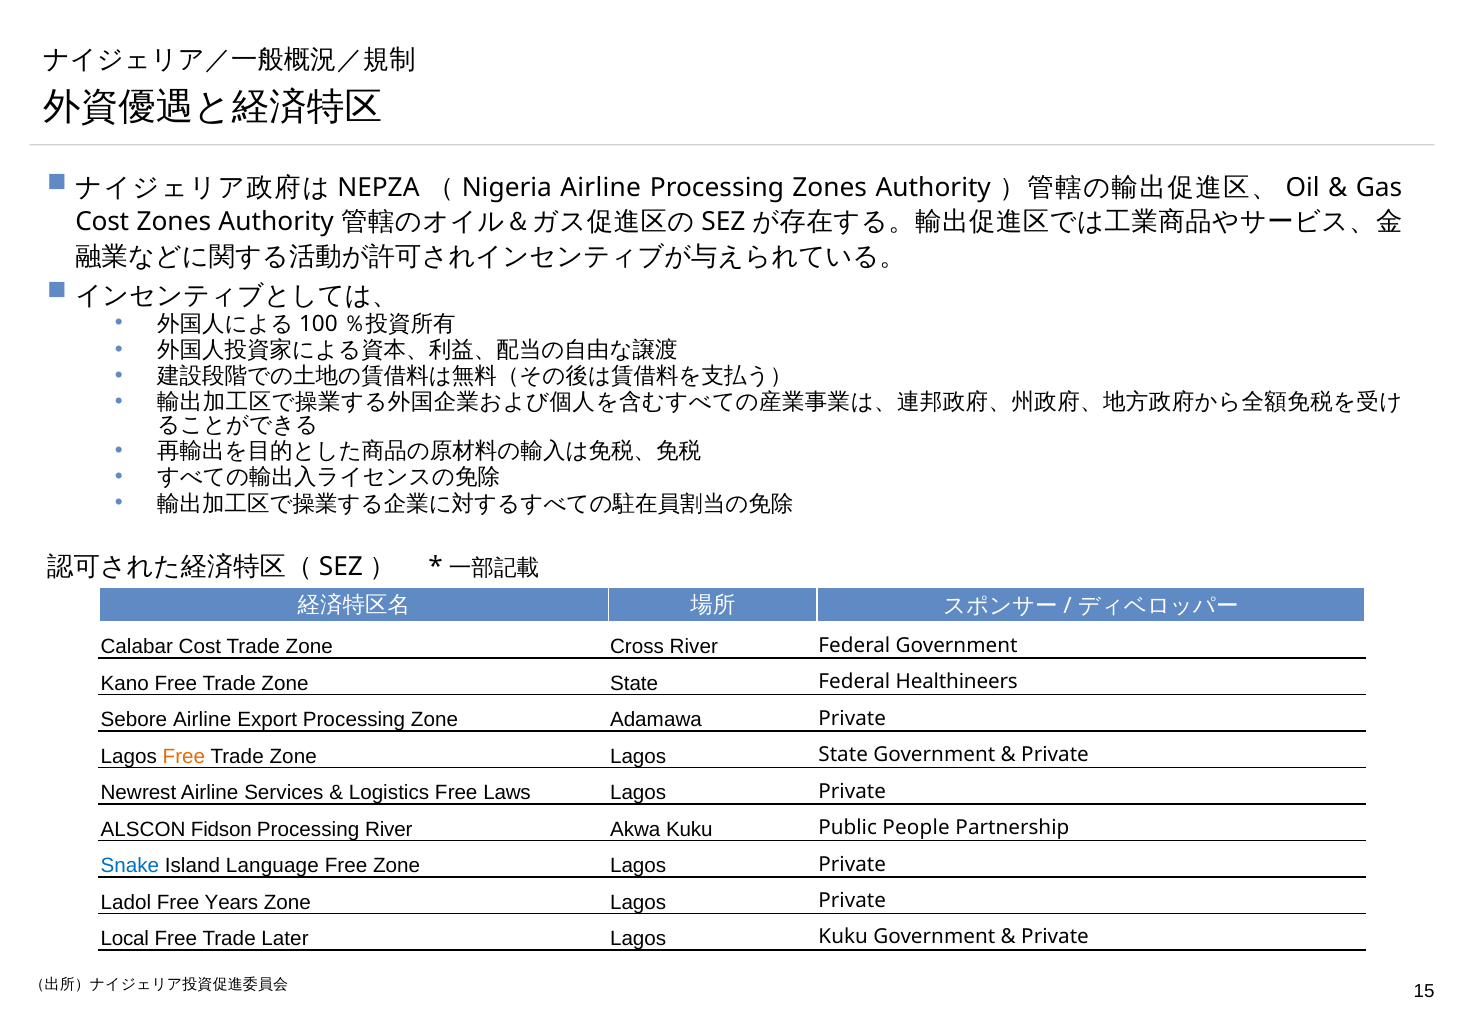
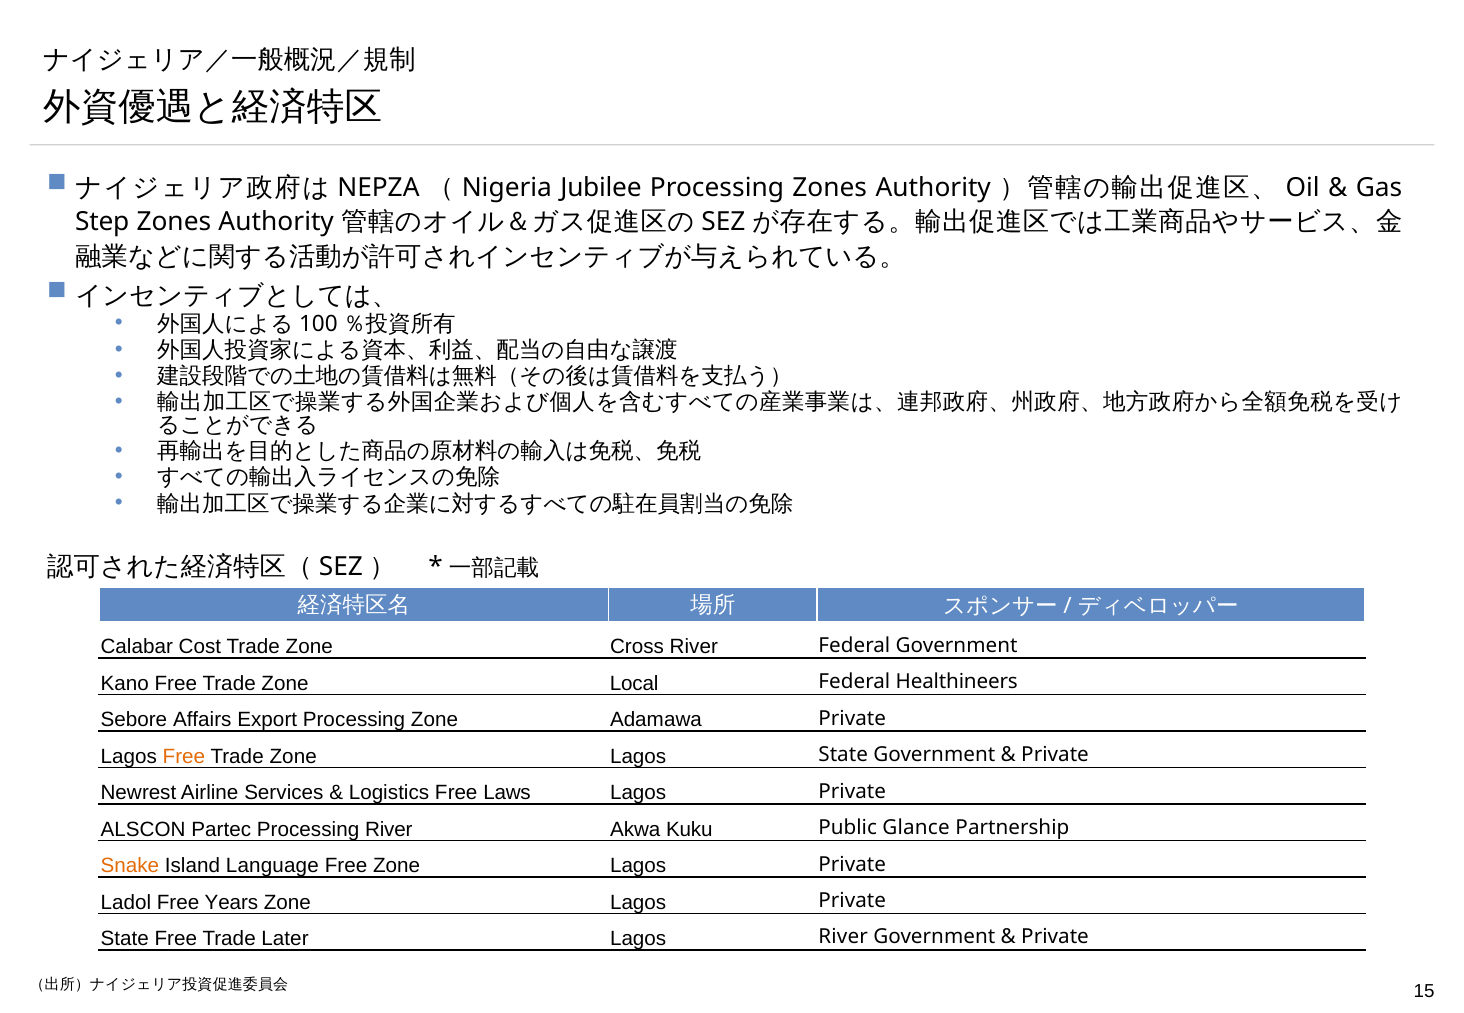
Airline: Airline -> Jubilee (601, 188)
Cost: Cost -> Step (102, 222)
Zone State: State -> Local (634, 684)
Sebore Airline: Airline -> Affairs (202, 720)
Fidson: Fidson -> Partec (221, 830)
People: People -> Glance (916, 828)
Snake colour: blue -> orange (130, 866)
Local: Local -> State (125, 939)
Lagos Kuku: Kuku -> River (843, 938)
